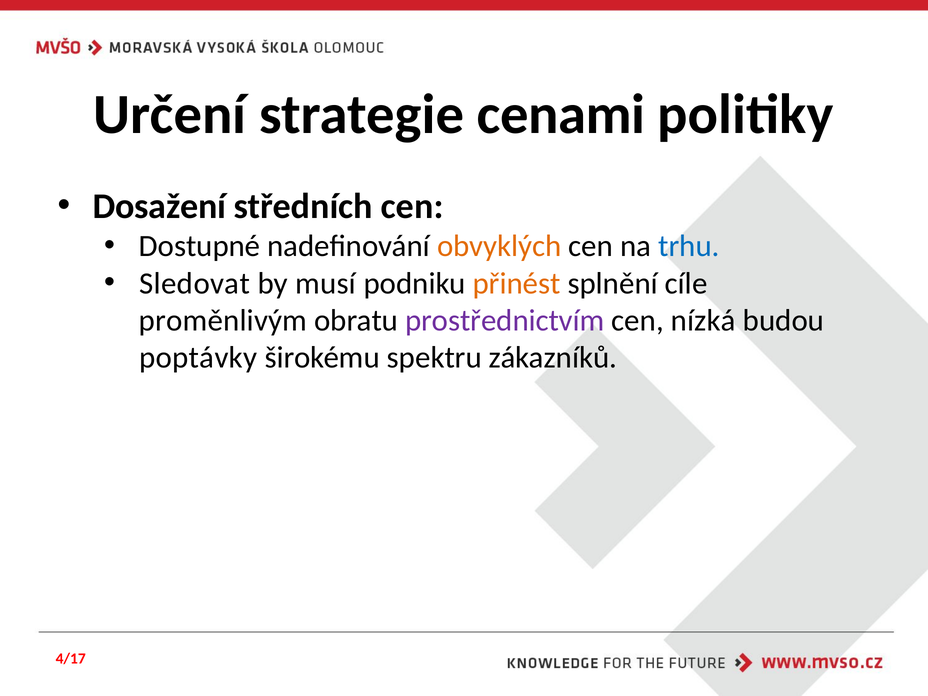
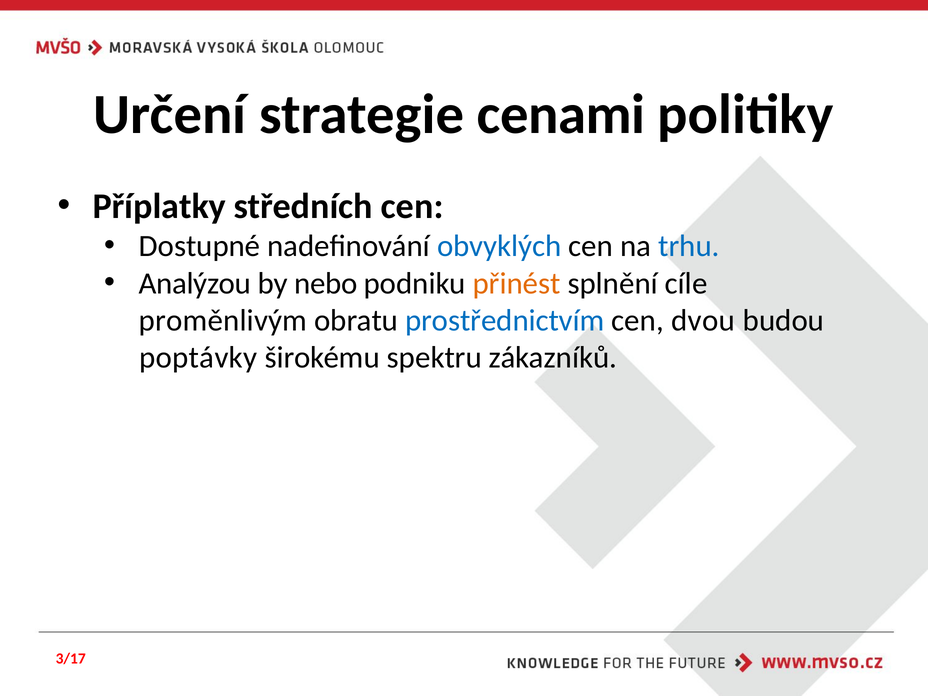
Dosažení: Dosažení -> Příplatky (159, 206)
obvyklých colour: orange -> blue (499, 246)
Sledovat: Sledovat -> Analýzou (195, 283)
musí: musí -> nebo (326, 283)
prostřednictvím colour: purple -> blue (505, 321)
nízká: nízká -> dvou (703, 321)
4/17: 4/17 -> 3/17 (71, 658)
